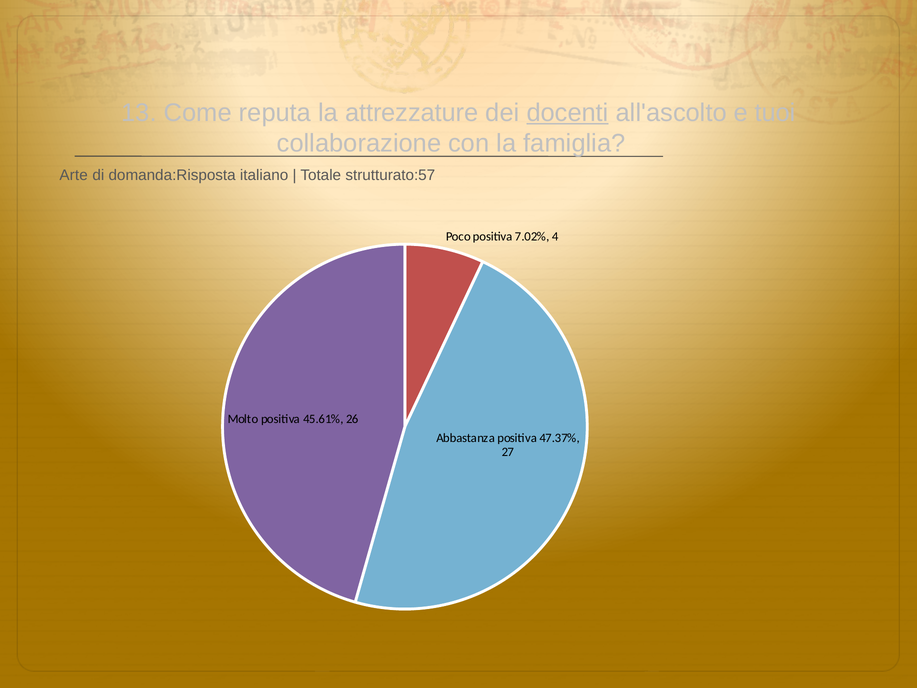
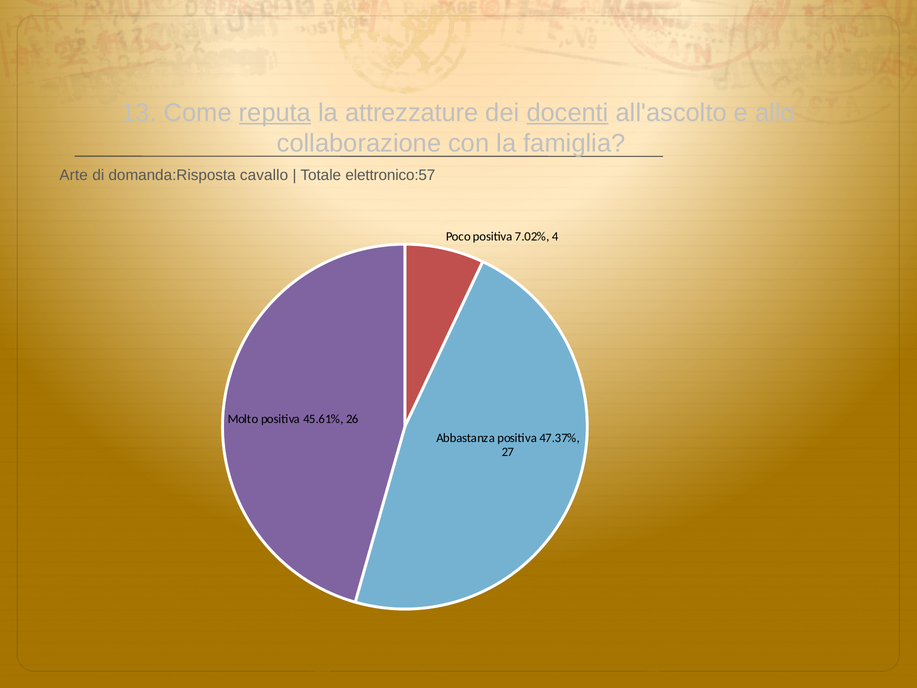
reputa underline: none -> present (275, 113)
tuoi: tuoi -> allo (775, 113)
italiano: italiano -> cavallo (264, 175)
strutturato:57: strutturato:57 -> elettronico:57 (390, 175)
